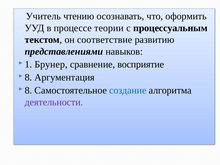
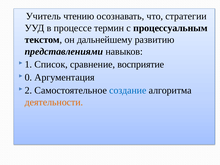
оформить: оформить -> стратегии (186, 16)
теории: теории -> термин (109, 28)
соответствие: соответствие -> дальнейшему (105, 40)
Брунер: Брунер -> Список (51, 64)
8: 8 -> 0 (28, 77)
8: 8 -> 2 (28, 90)
деятельности colour: purple -> orange (54, 102)
